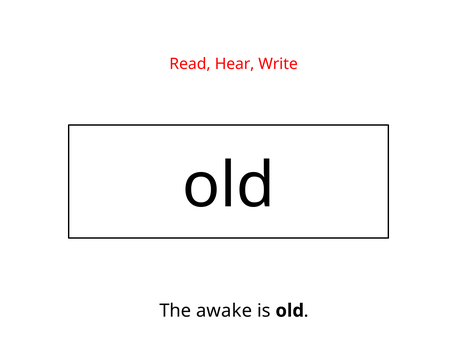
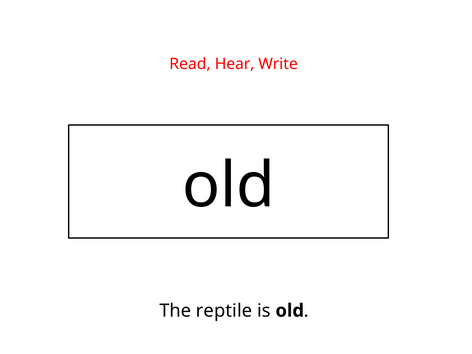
awake: awake -> reptile (224, 311)
